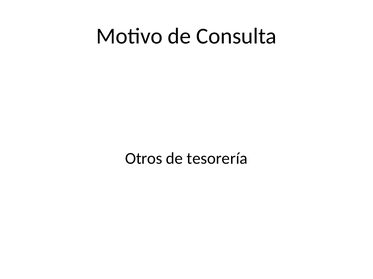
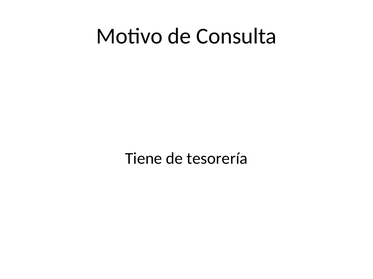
Otros: Otros -> Tiene (144, 159)
